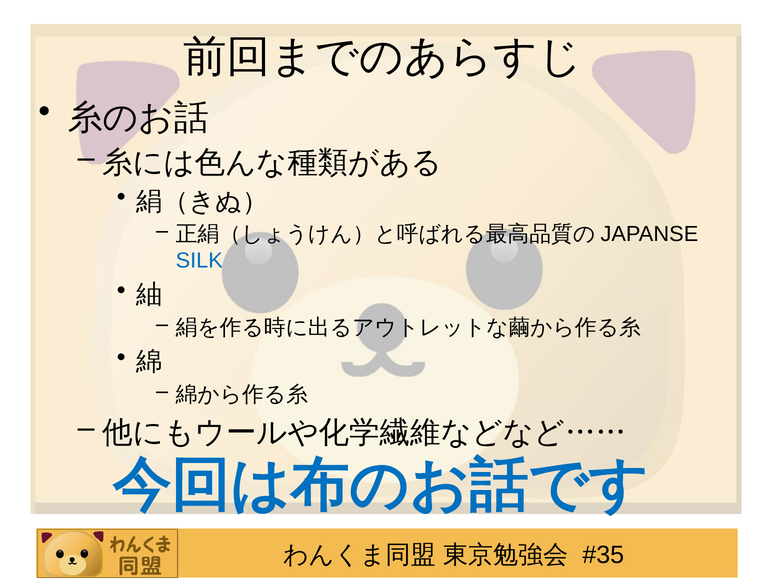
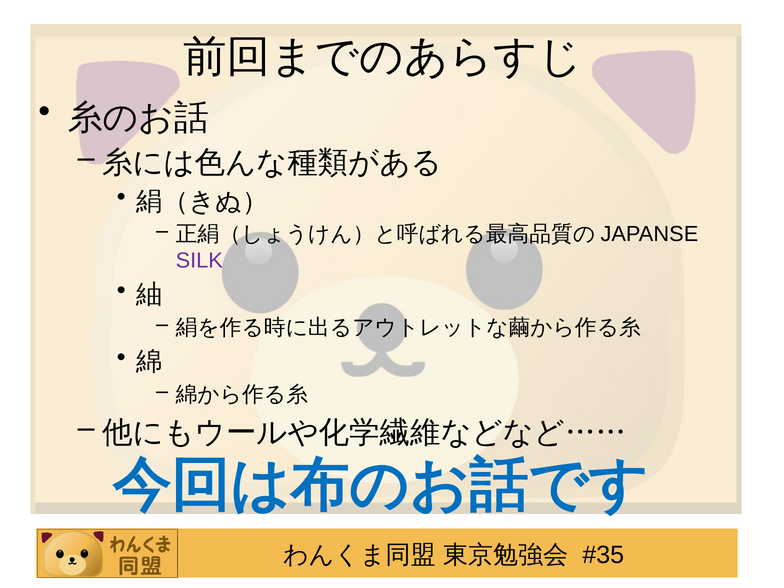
SILK colour: blue -> purple (199, 260)
